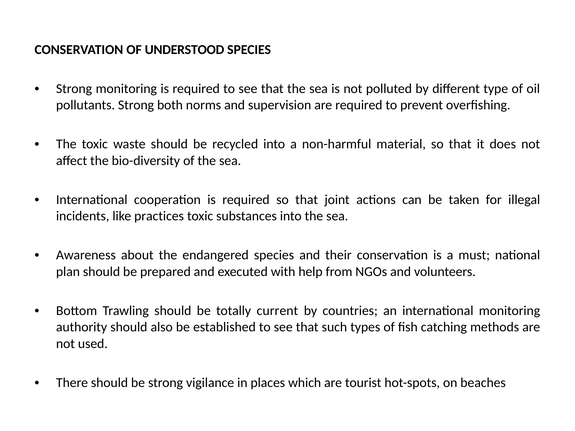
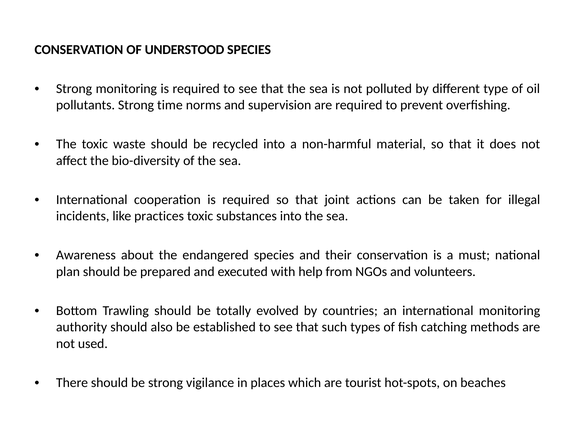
both: both -> time (170, 105)
current: current -> evolved (278, 311)
